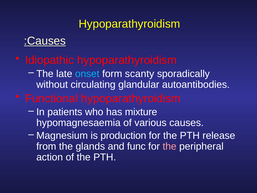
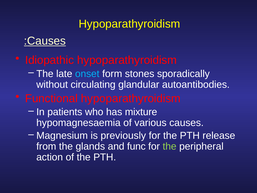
scanty: scanty -> stones (140, 74)
production: production -> previously (123, 135)
the colour: pink -> light green (170, 146)
